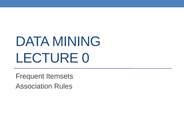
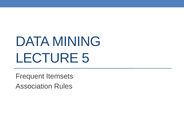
0: 0 -> 5 (86, 58)
